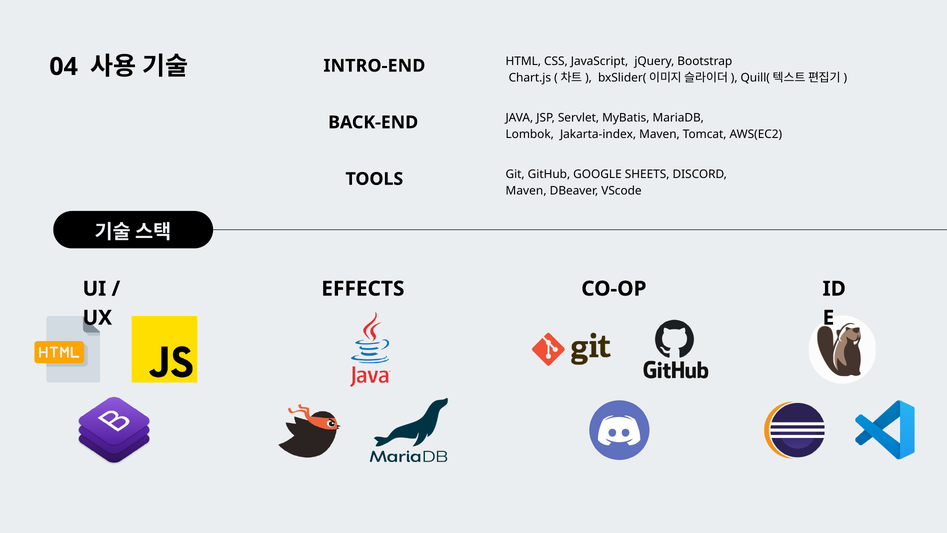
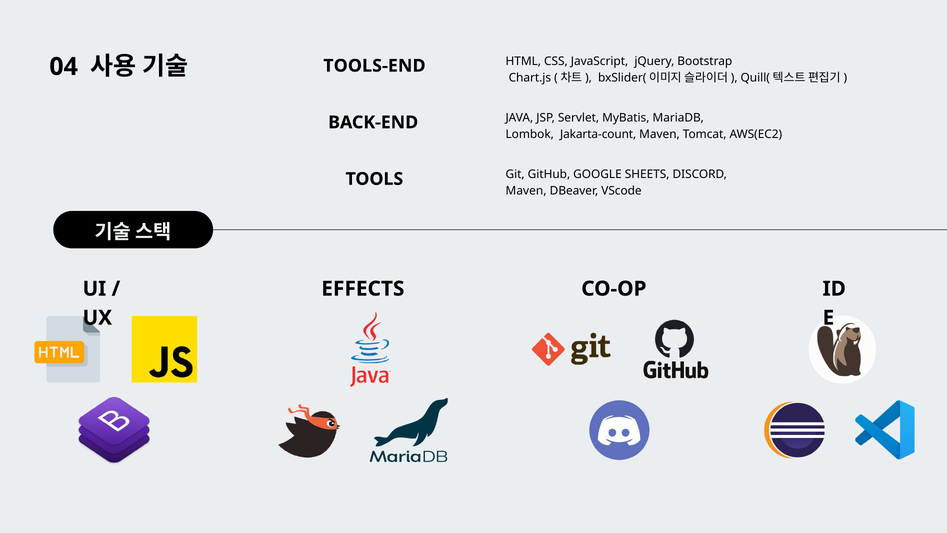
INTRO-END: INTRO-END -> TOOLS-END (374, 66)
Jakarta-index: Jakarta-index -> Jakarta-count (598, 134)
